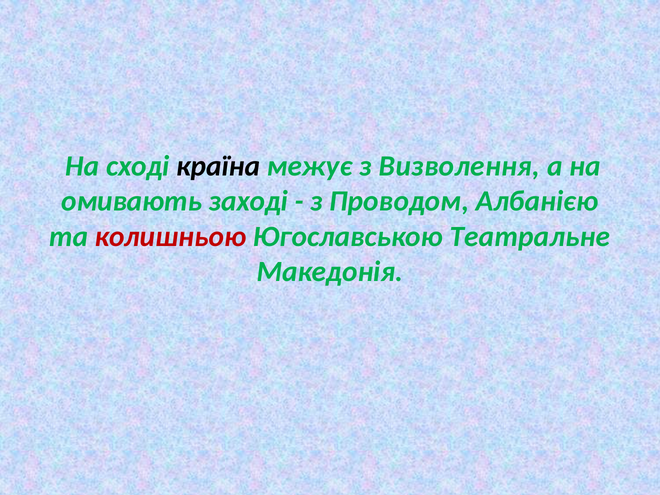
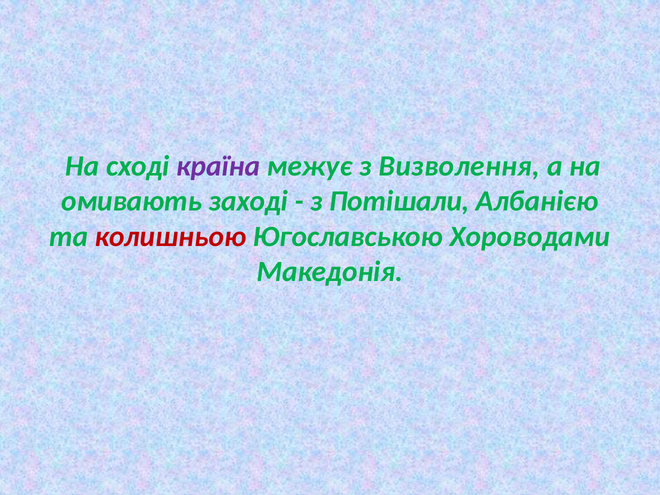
країна colour: black -> purple (218, 166)
Проводом: Проводом -> Потішали (399, 201)
Театральне: Театральне -> Хороводами (530, 236)
